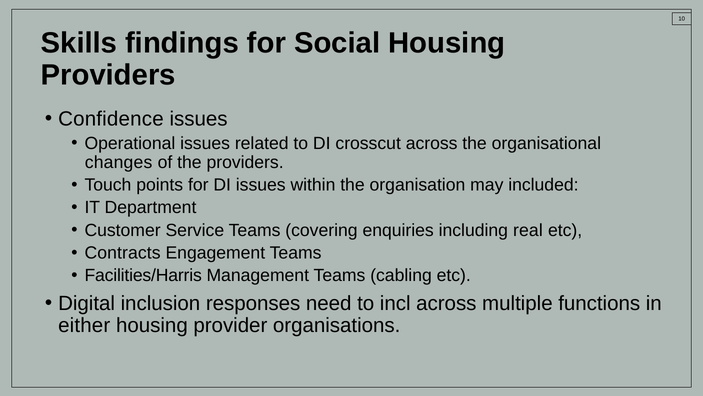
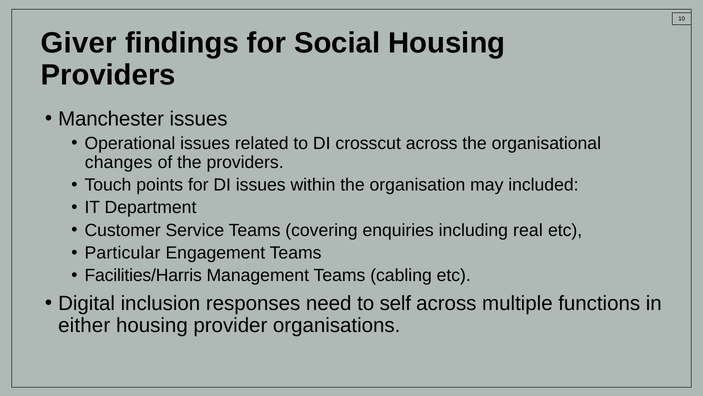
Skills: Skills -> Giver (79, 43)
Confidence: Confidence -> Manchester (111, 119)
Contracts: Contracts -> Particular (122, 253)
incl: incl -> self (395, 303)
